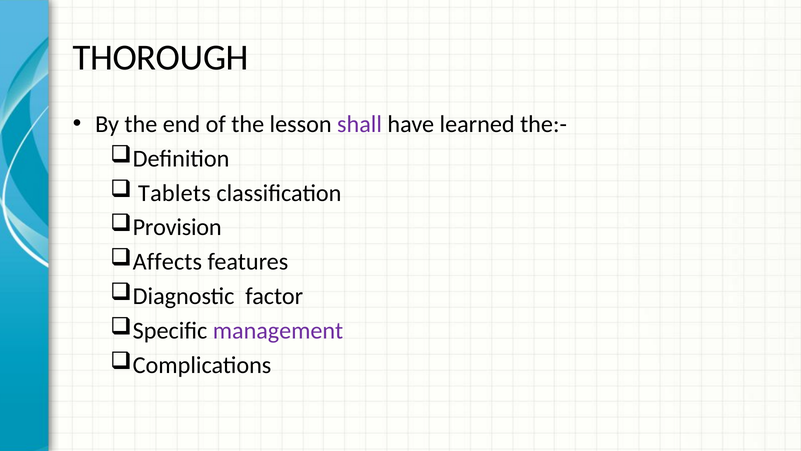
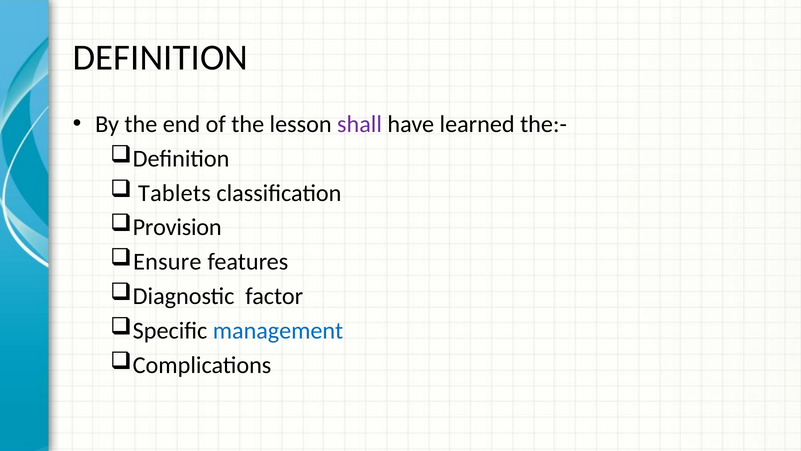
THOROUGH: THOROUGH -> DEFINITION (160, 58)
Affects: Affects -> Ensure (167, 262)
management colour: purple -> blue (278, 330)
